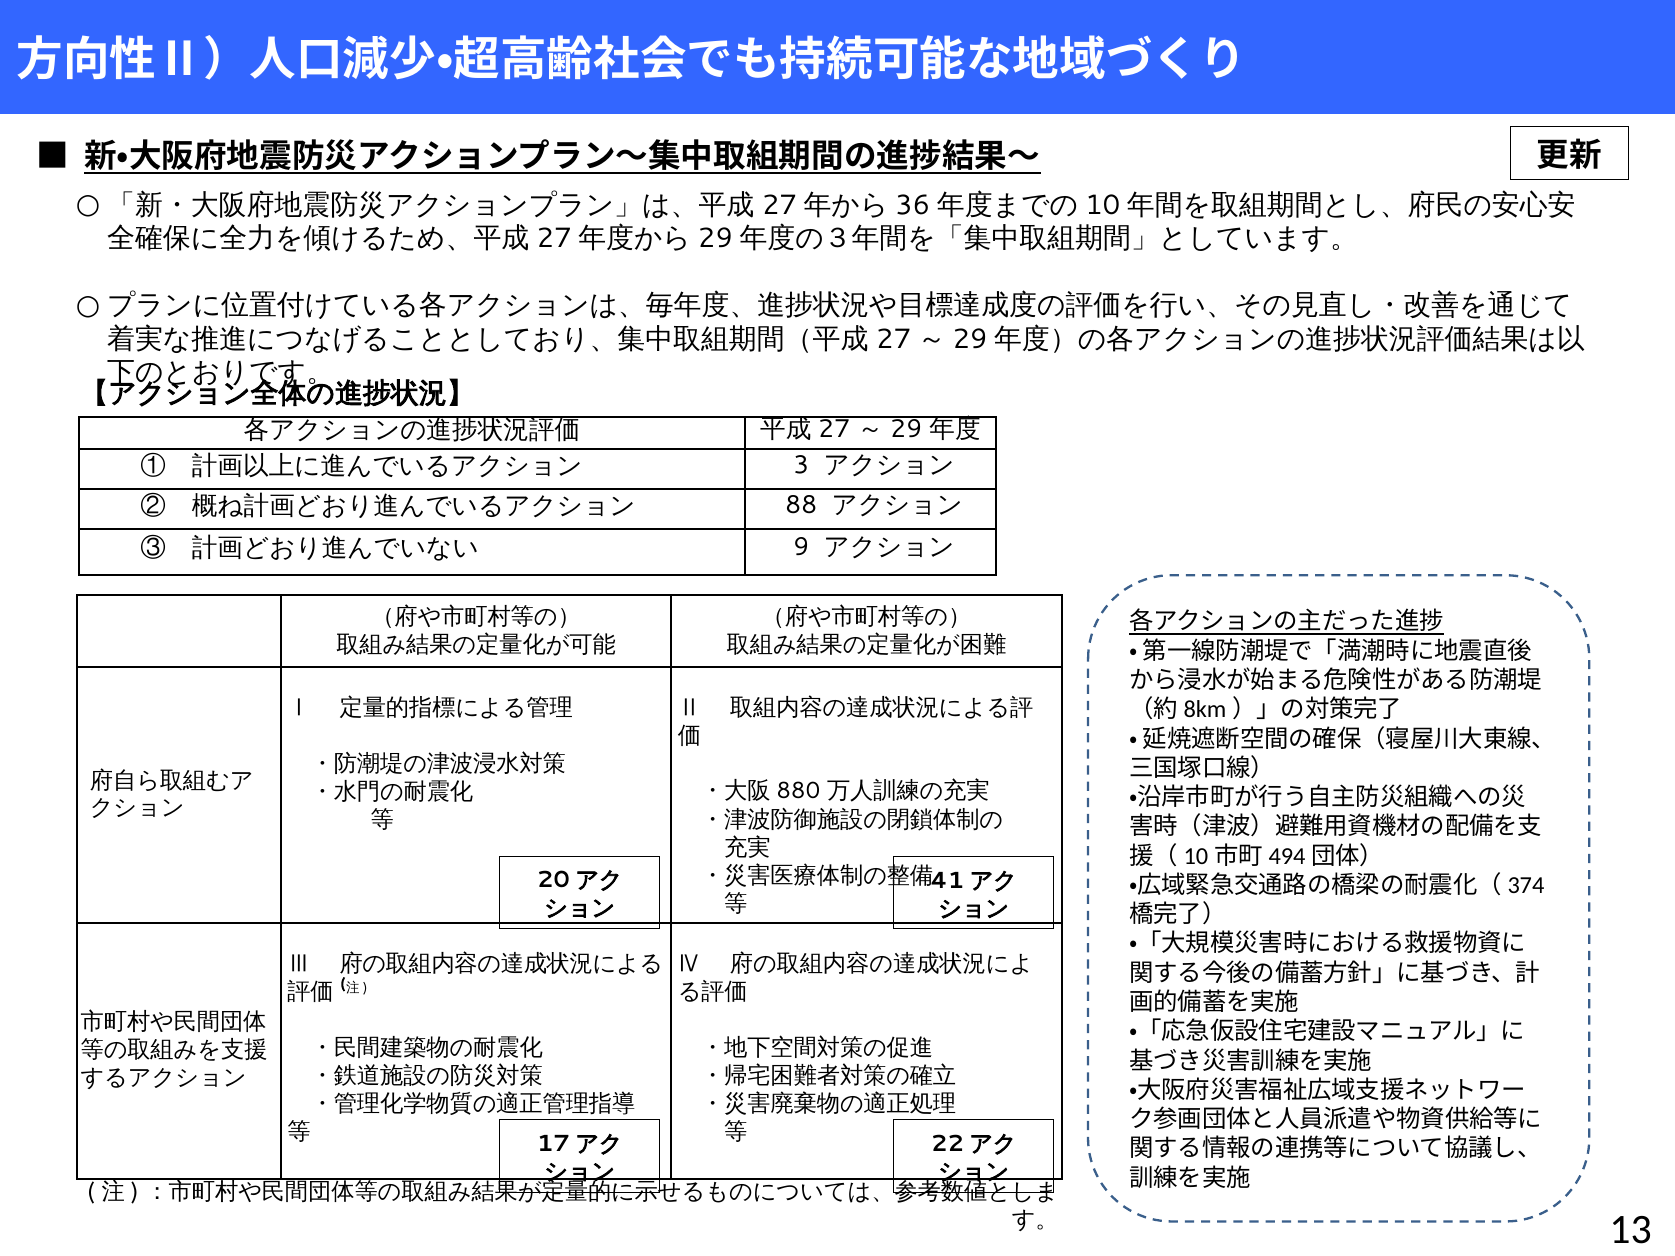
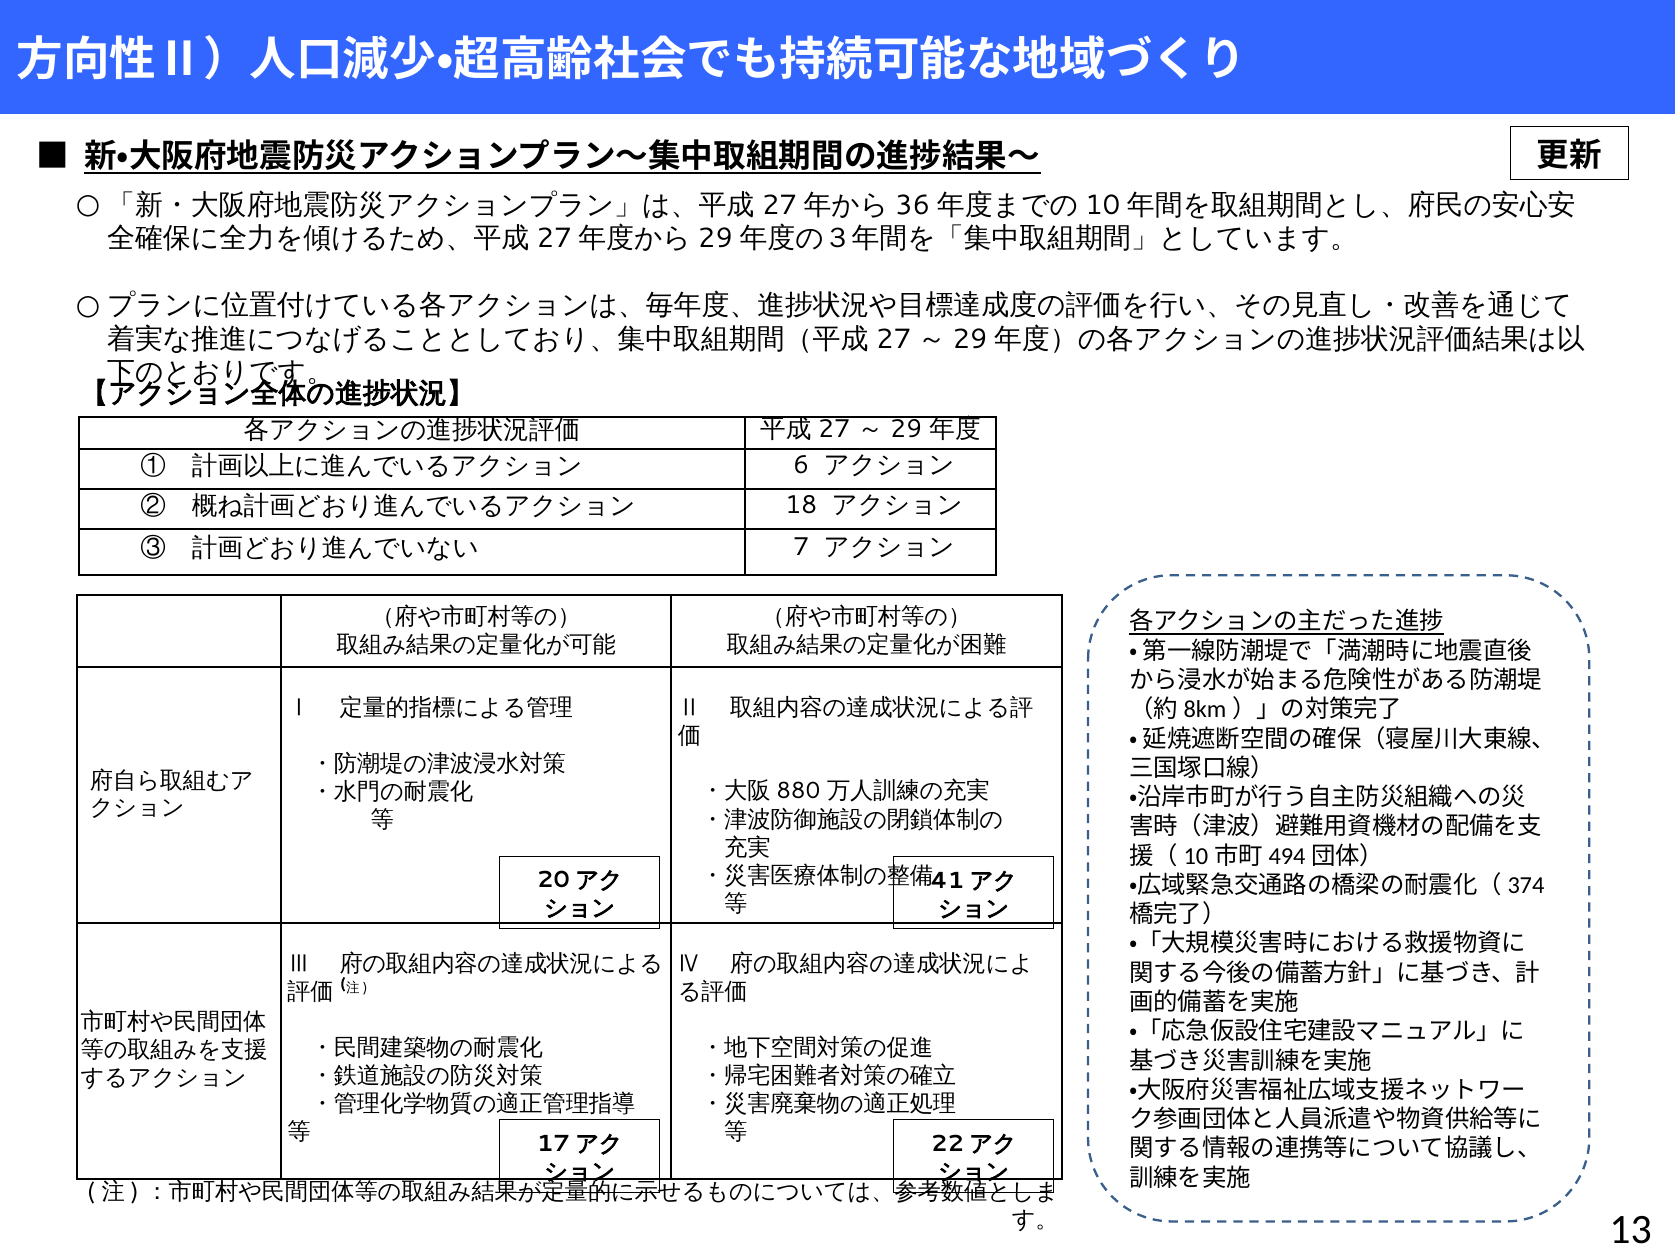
3: 3 -> 6 (801, 465)
88: 88 -> 18 (801, 505)
9: 9 -> 7 (801, 548)
